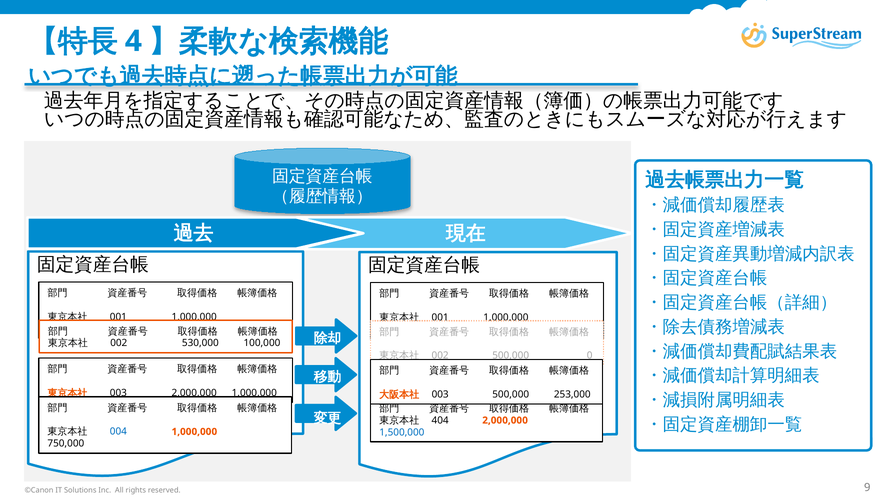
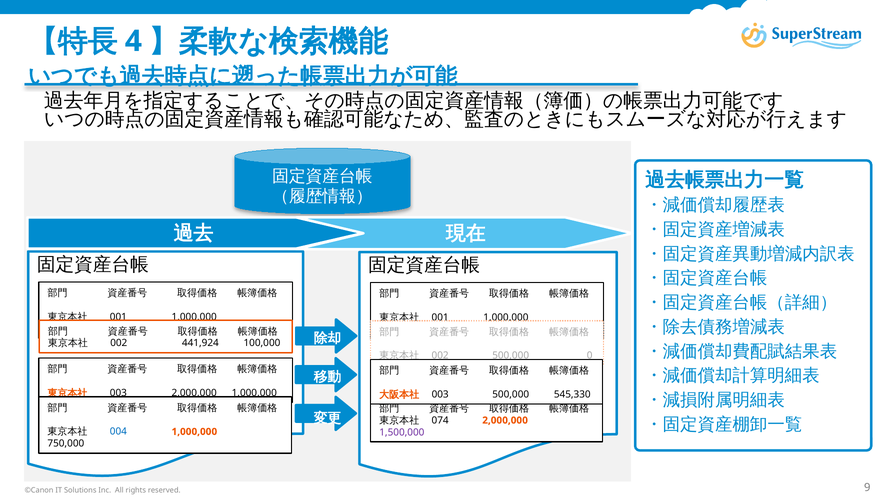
530,000: 530,000 -> 441,924 (200, 343)
253,000: 253,000 -> 545,330 (572, 395)
404: 404 -> 074 (440, 421)
1,500,000 colour: blue -> purple (402, 433)
